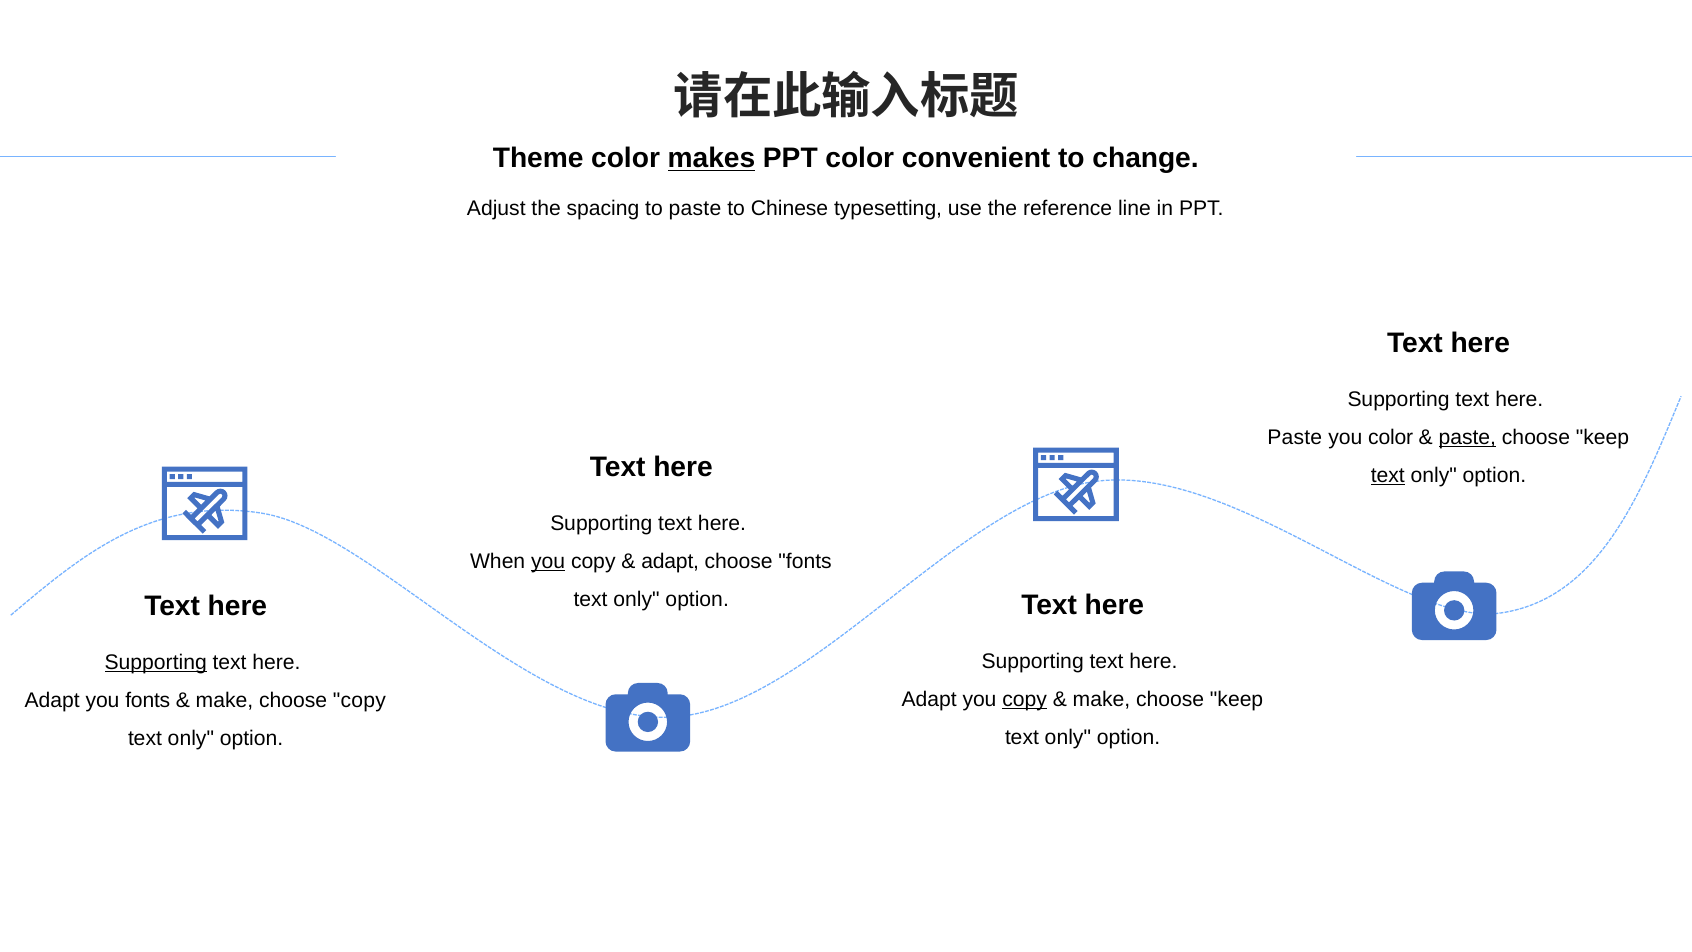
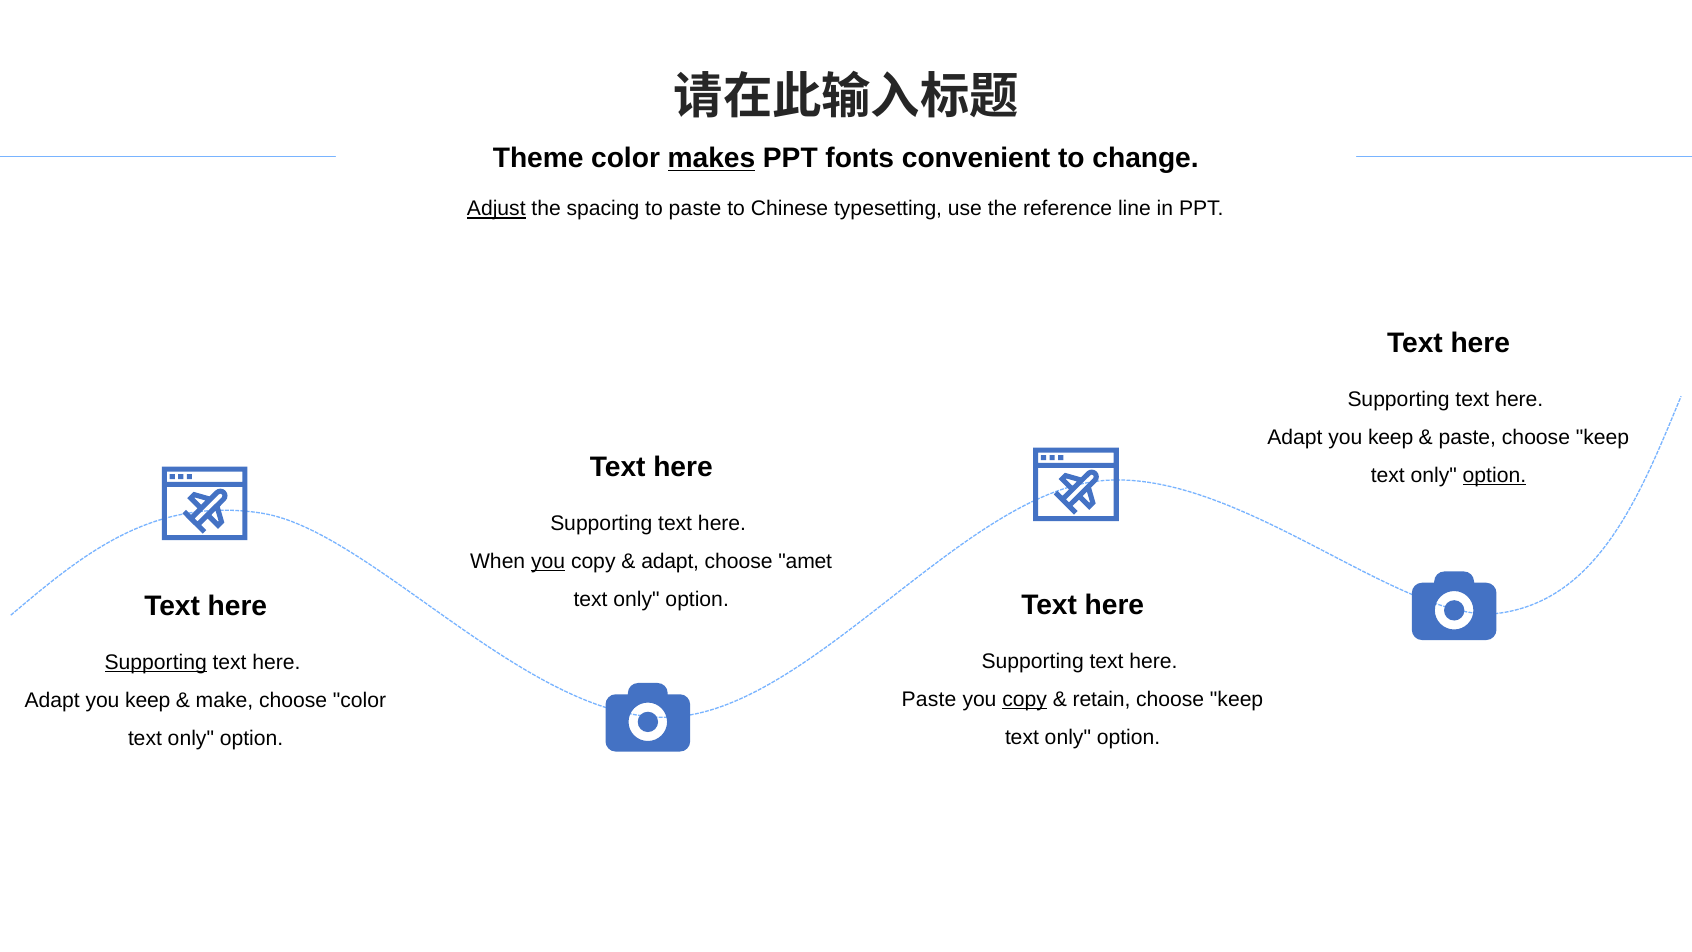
PPT color: color -> fonts (860, 158)
Adjust underline: none -> present (496, 209)
Paste: Paste -> Adapt (1295, 438)
color: color -> keep (1391, 438)
paste underline: present -> none (1467, 438)
text underline: present -> none (1388, 476)
option underline: none -> present (1494, 476)
choose fonts: fonts -> amet (805, 561)
Adapt: Adapt -> Paste (929, 699)
make: make -> retain (1102, 699)
fonts: fonts -> keep (148, 700)
choose copy: copy -> color (360, 700)
